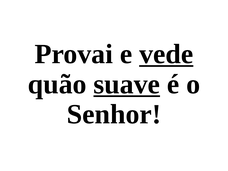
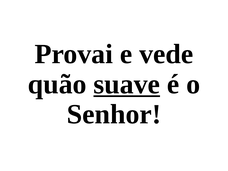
vede underline: present -> none (166, 54)
